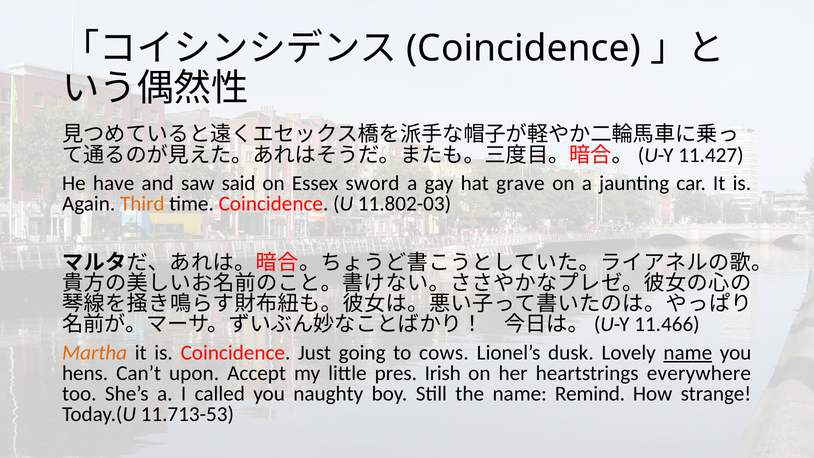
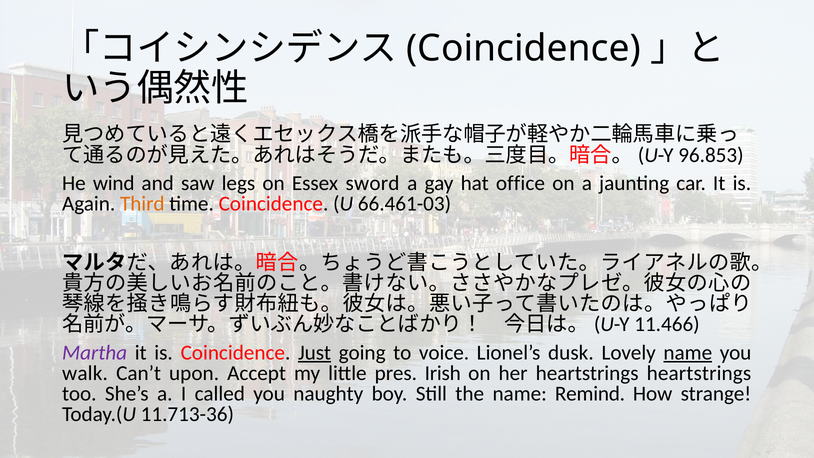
11.427: 11.427 -> 96.853 (711, 155)
have: have -> wind (114, 183)
said: said -> legs (238, 183)
grave: grave -> office (520, 183)
11.802-03: 11.802-03 -> 66.461-03 (404, 204)
Martha colour: orange -> purple (95, 353)
Just underline: none -> present (315, 353)
cows: cows -> voice (444, 353)
hens: hens -> walk (85, 373)
heartstrings everywhere: everywhere -> heartstrings (699, 373)
11.713-53: 11.713-53 -> 11.713-36 (187, 414)
